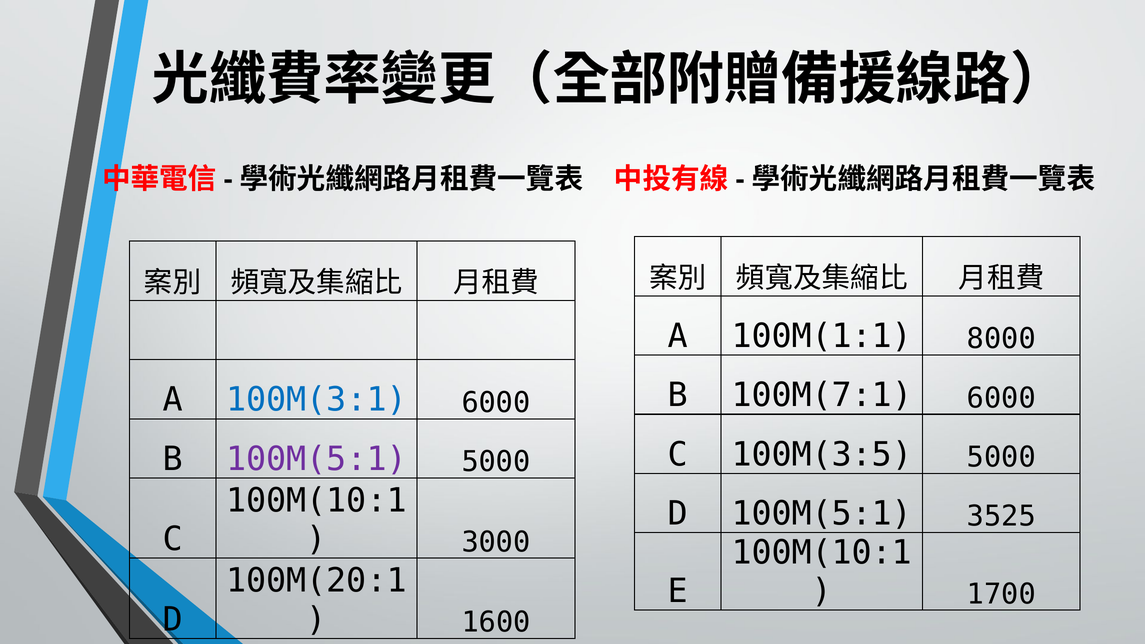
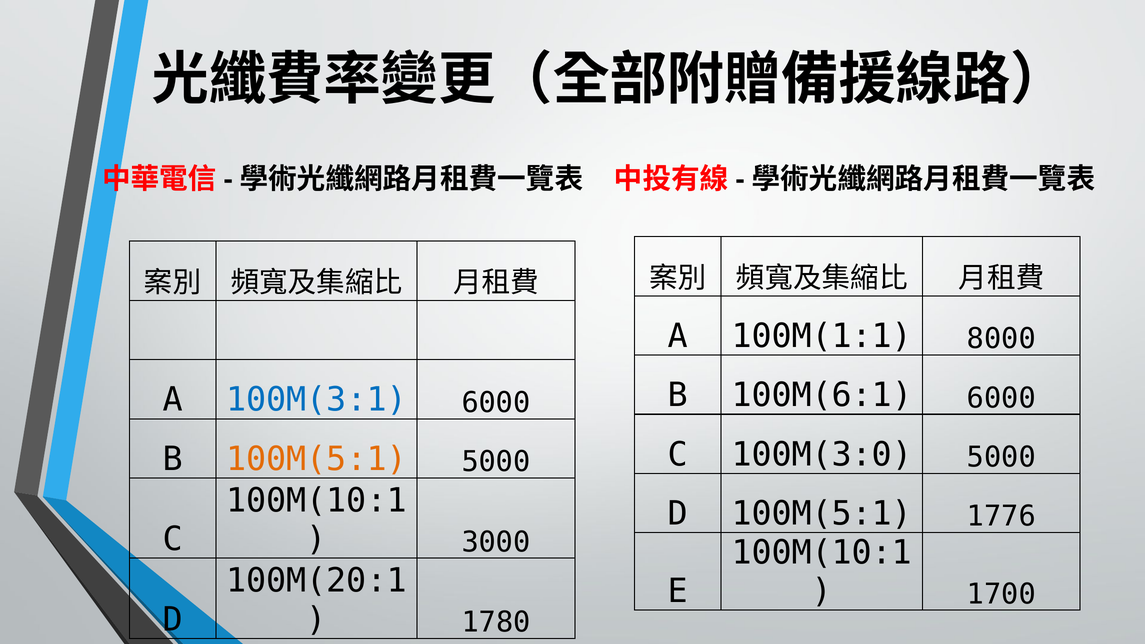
100M(7:1: 100M(7:1 -> 100M(6:1 (822, 395)
100M(3:5: 100M(3:5 -> 100M(3:0 (822, 455)
100M(5:1 colour: purple -> orange (316, 459)
3525: 3525 -> 1776 (1001, 517)
1600: 1600 -> 1780 (496, 622)
